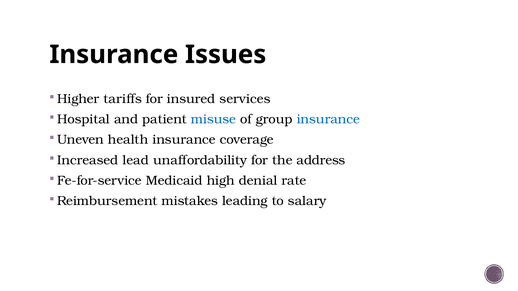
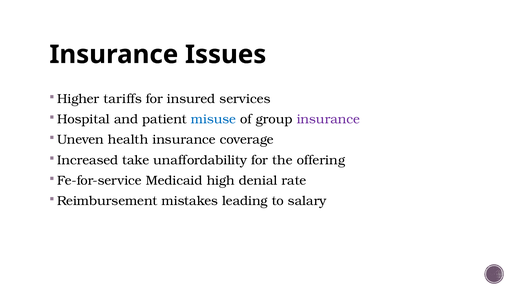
insurance colour: blue -> purple (328, 119)
lead: lead -> take (136, 160)
address: address -> offering (321, 160)
